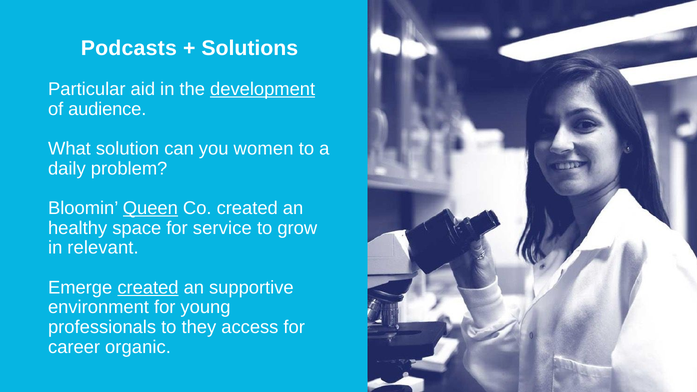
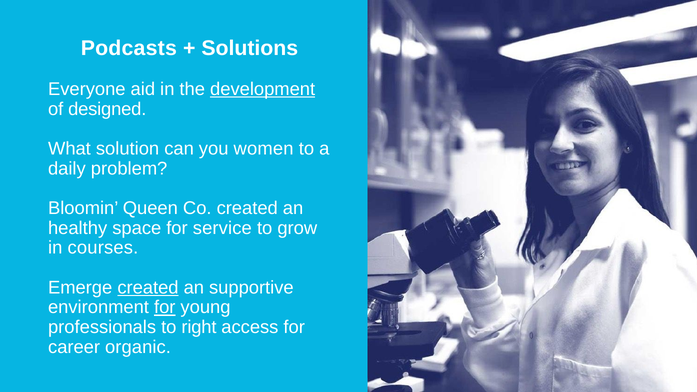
Particular: Particular -> Everyone (87, 89)
audience: audience -> designed (107, 109)
Queen underline: present -> none (150, 208)
relevant: relevant -> courses (103, 248)
for underline: none -> present (165, 307)
they: they -> right (199, 327)
